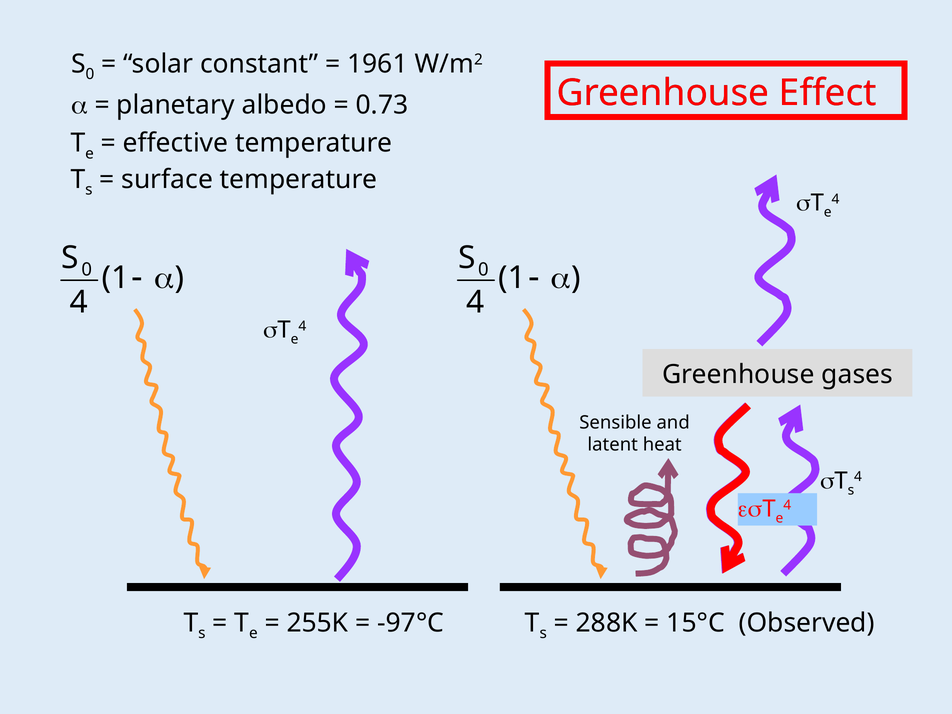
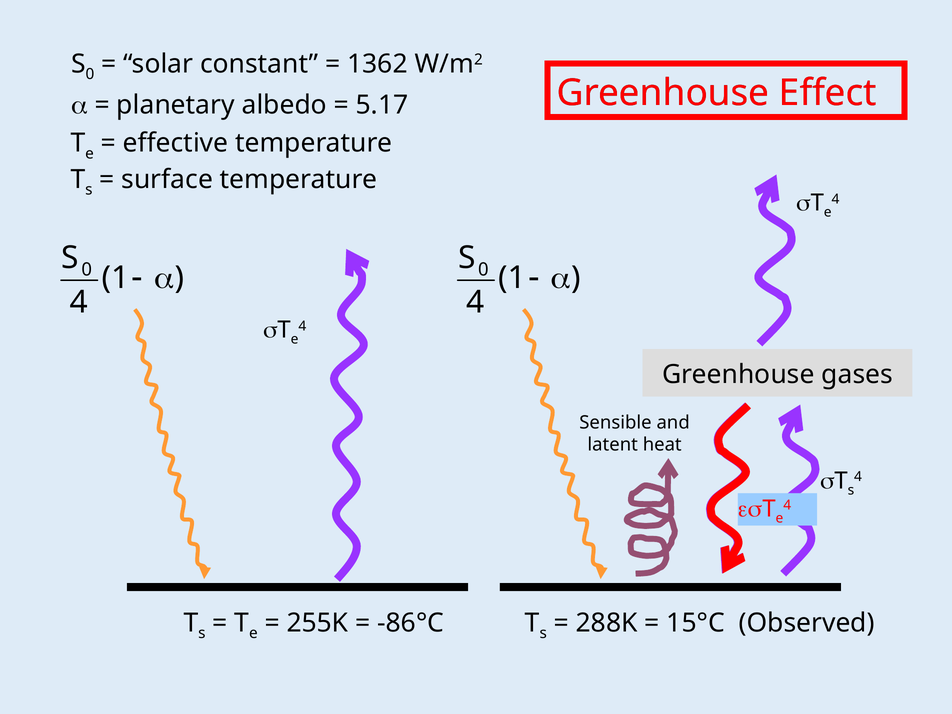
1961: 1961 -> 1362 (377, 64)
0.73: 0.73 -> 5.17 (382, 105)
-97°C: -97°C -> -86°C (411, 623)
